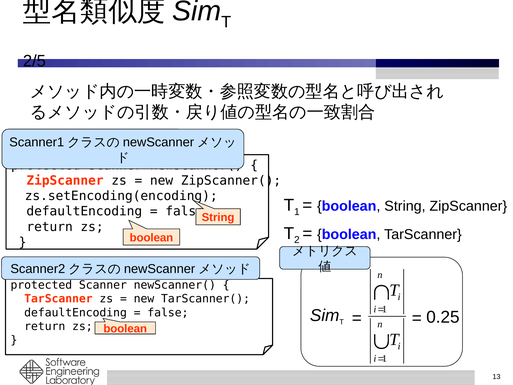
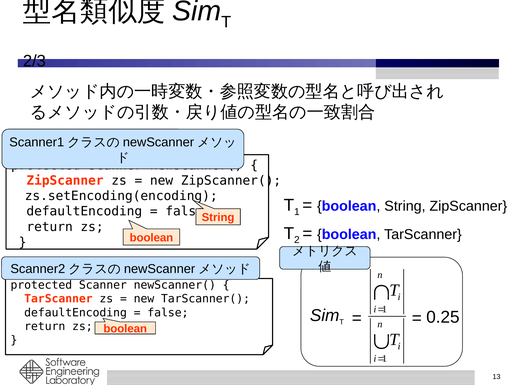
2/5: 2/5 -> 2/3 (34, 61)
